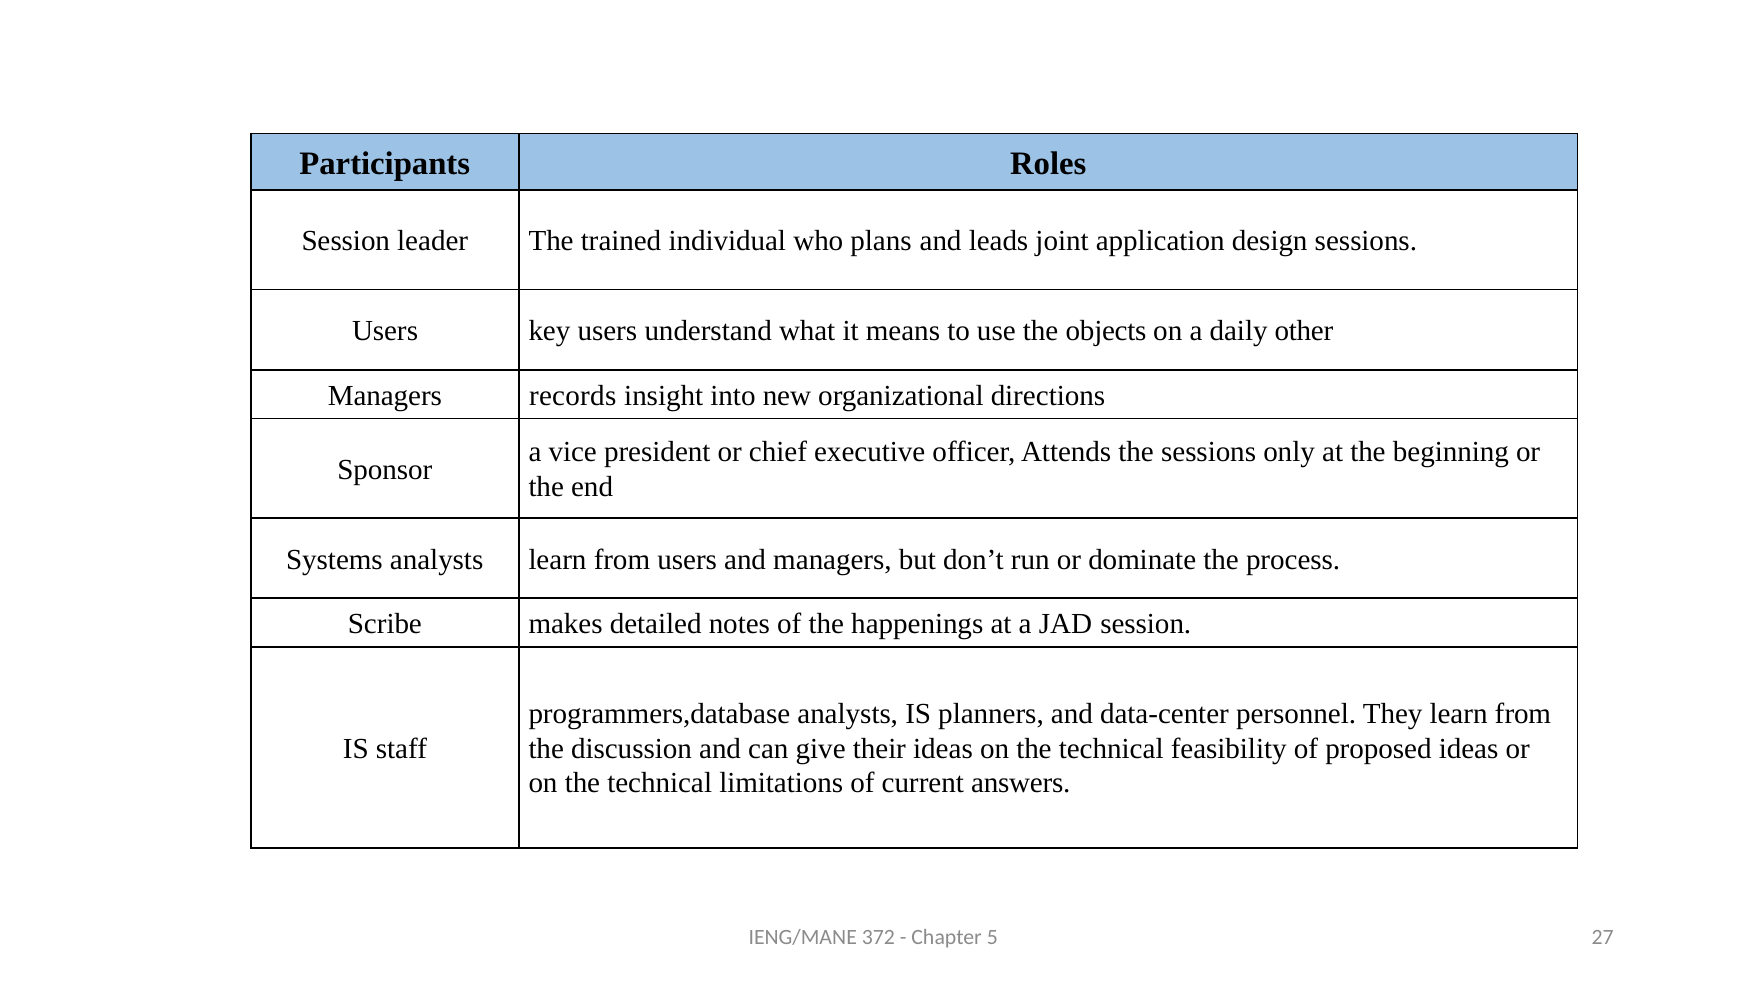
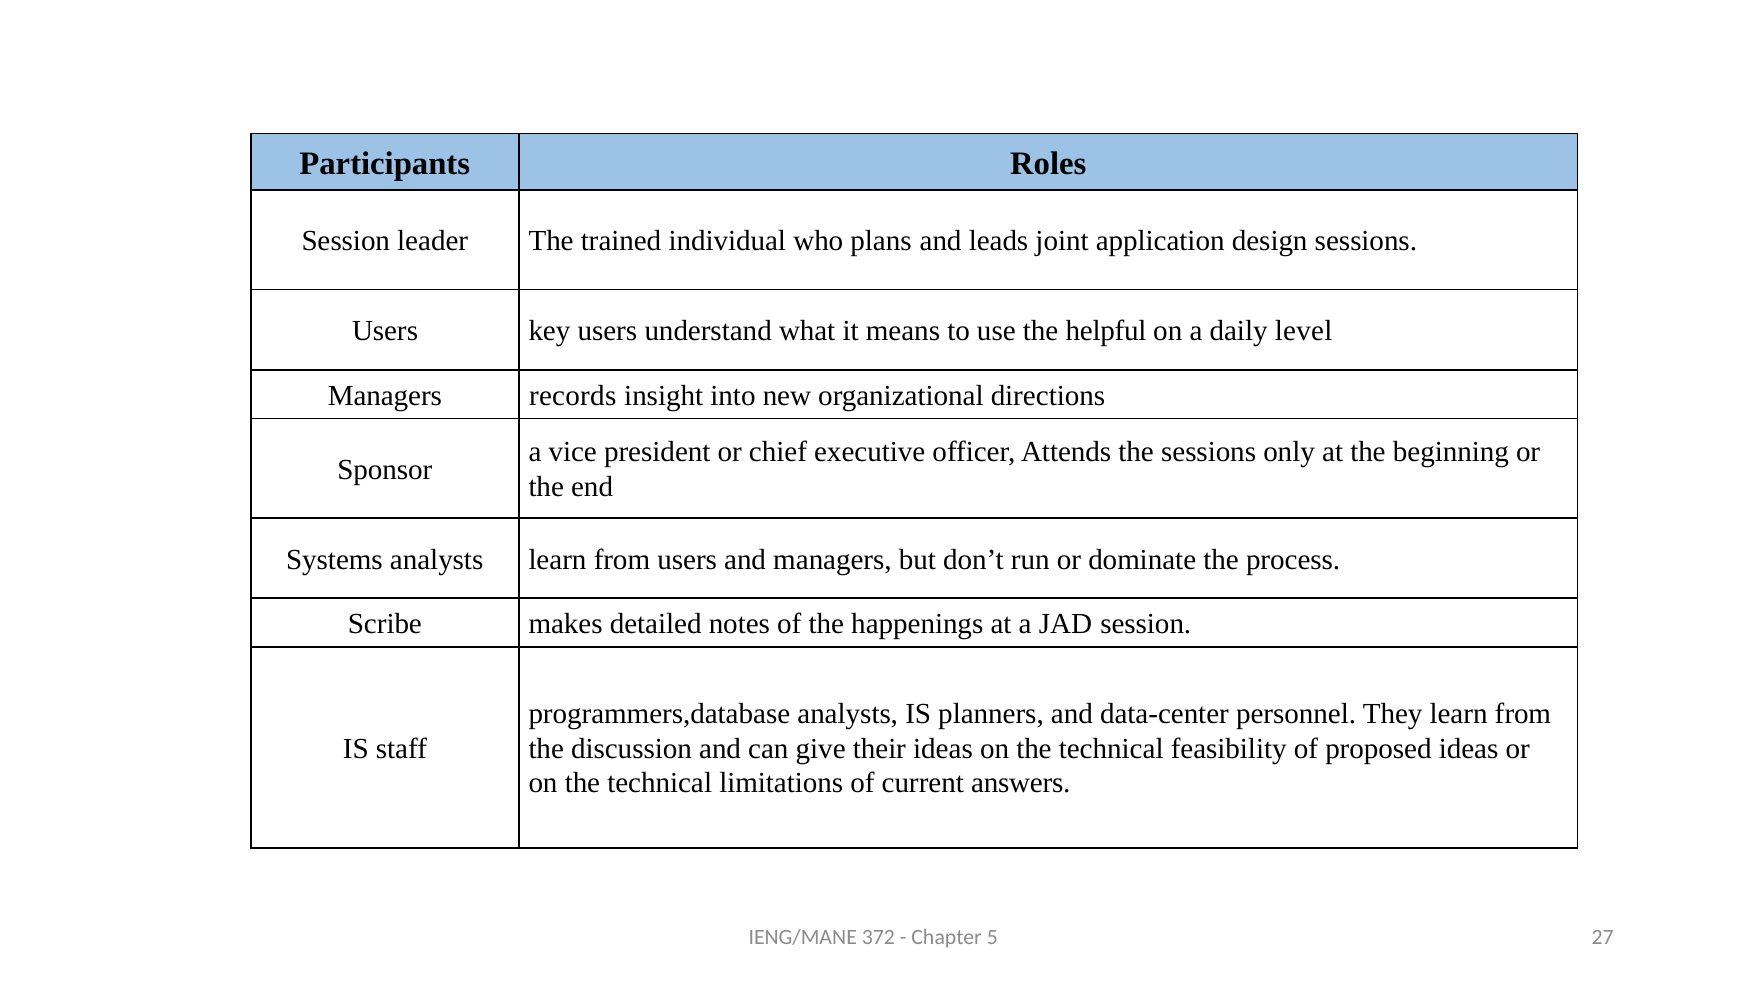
objects: objects -> helpful (1106, 331)
other: other -> level (1304, 331)
